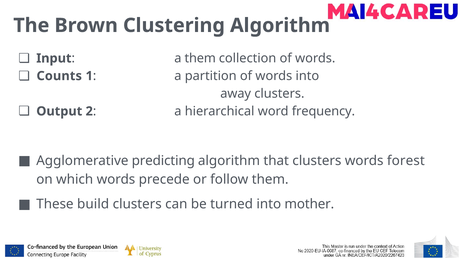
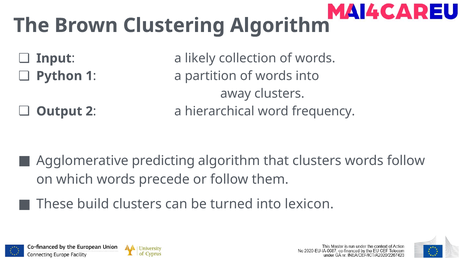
a them: them -> likely (200, 58)
Counts: Counts -> Python (59, 76)
words forest: forest -> follow (406, 161)
mother: mother -> lexicon (309, 204)
